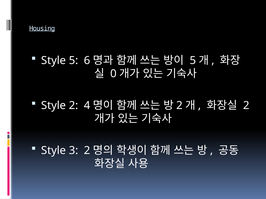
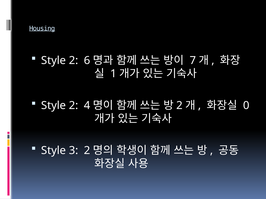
5: 5 -> 2 (74, 61)
5: 5 -> 7 (193, 61)
0: 0 -> 1 (114, 74)
2: 2 -> 0 (246, 106)
